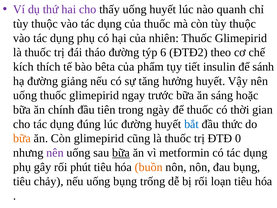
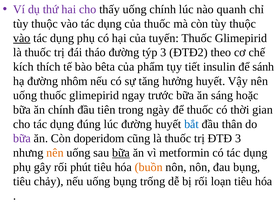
uống huyết: huyết -> chính (163, 9)
vào underline: none -> present (22, 38)
nhiên: nhiên -> tuyến (164, 38)
týp 6: 6 -> 3 (163, 52)
giảng: giảng -> nhôm (74, 81)
thức: thức -> thân (232, 124)
bữa colour: orange -> purple (22, 138)
Còn glimepirid: glimepirid -> doperidom (99, 138)
ĐTĐ 0: 0 -> 3 (238, 138)
nên colour: purple -> orange (55, 153)
